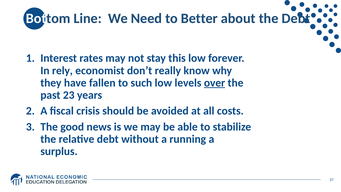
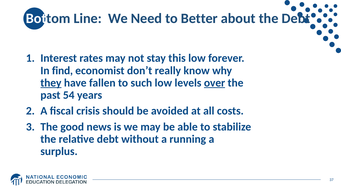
rely: rely -> find (62, 70)
they underline: none -> present (51, 83)
23: 23 -> 54 (69, 95)
